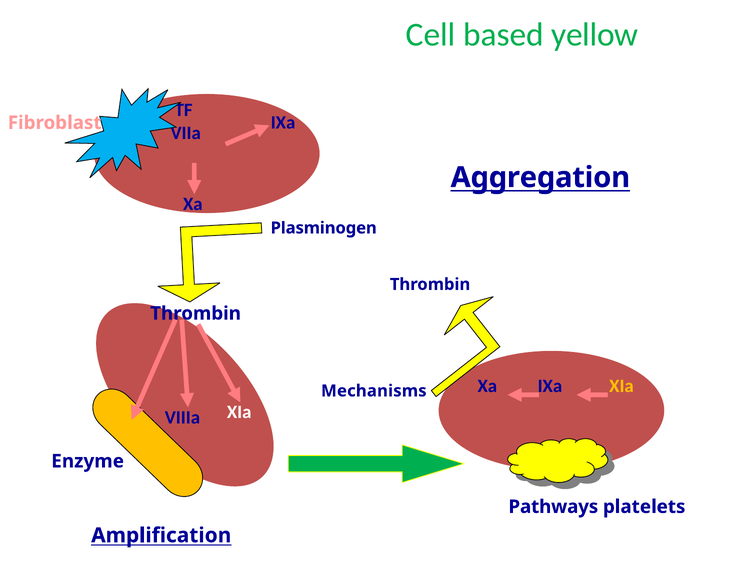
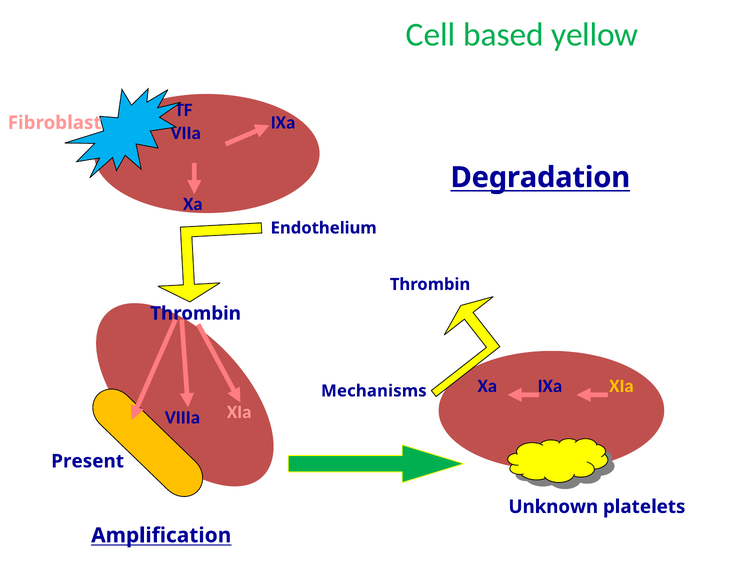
Aggregation: Aggregation -> Degradation (540, 177)
Plasminogen: Plasminogen -> Endothelium (324, 228)
XIa colour: white -> pink (239, 412)
Enzyme: Enzyme -> Present (88, 461)
Pathways: Pathways -> Unknown (553, 507)
